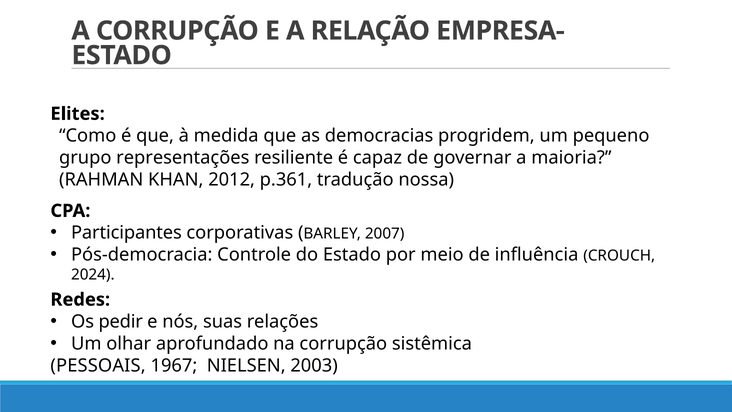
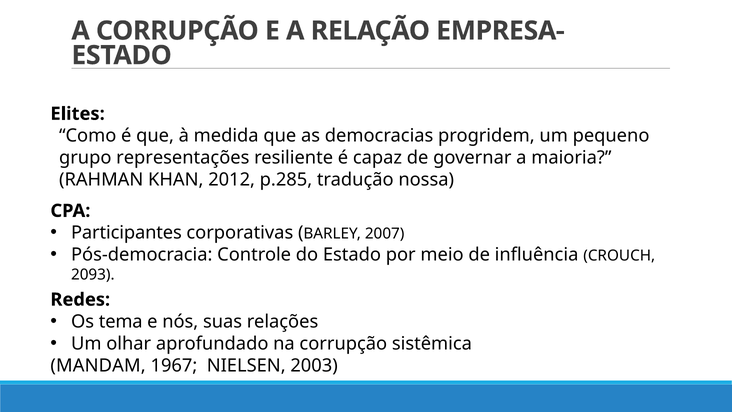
p.361: p.361 -> p.285 (286, 180)
2024: 2024 -> 2093 (93, 275)
pedir: pedir -> tema (121, 321)
PESSOAIS: PESSOAIS -> MANDAM (98, 365)
